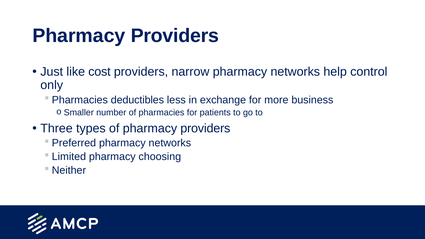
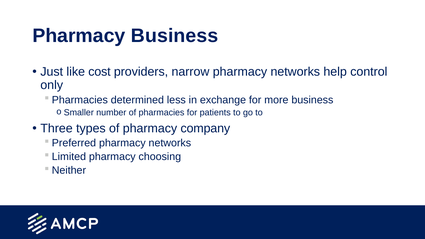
Providers: Providers -> Business (175, 36)
deductibles: deductibles -> determined (137, 100)
of pharmacy providers: providers -> company (205, 129)
